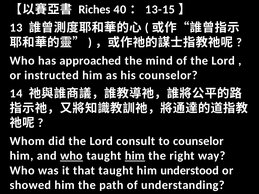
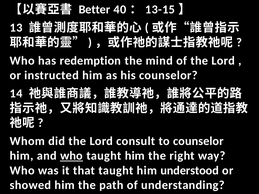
Riches: Riches -> Better (94, 9)
approached: approached -> redemption (90, 61)
him underline: present -> none (135, 156)
